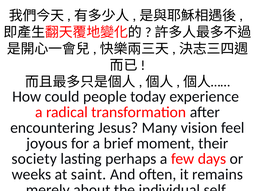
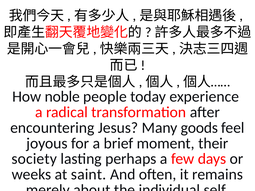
could: could -> noble (62, 97)
vision: vision -> goods (199, 128)
